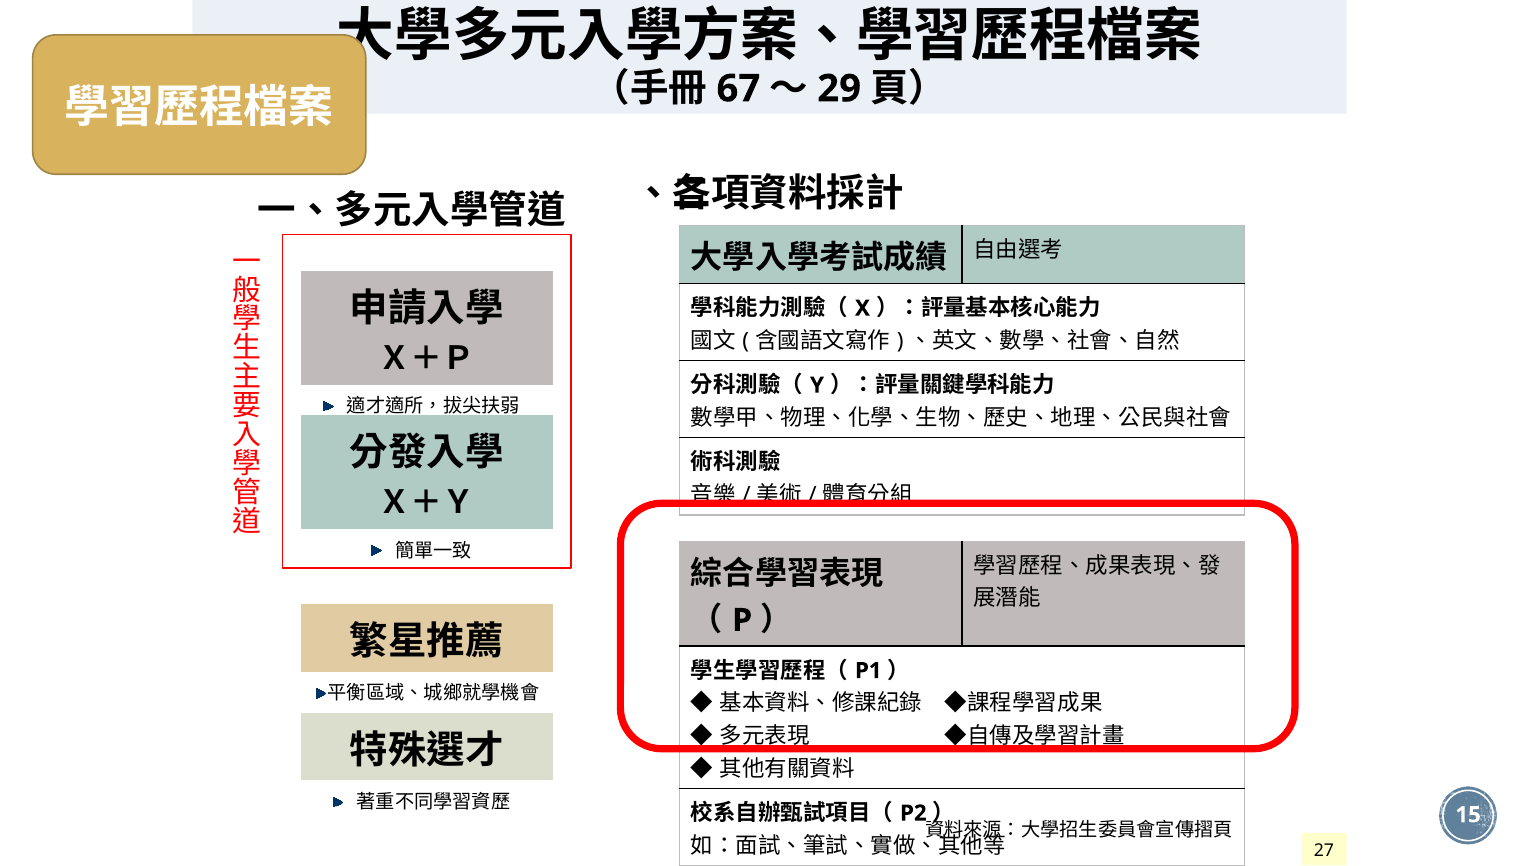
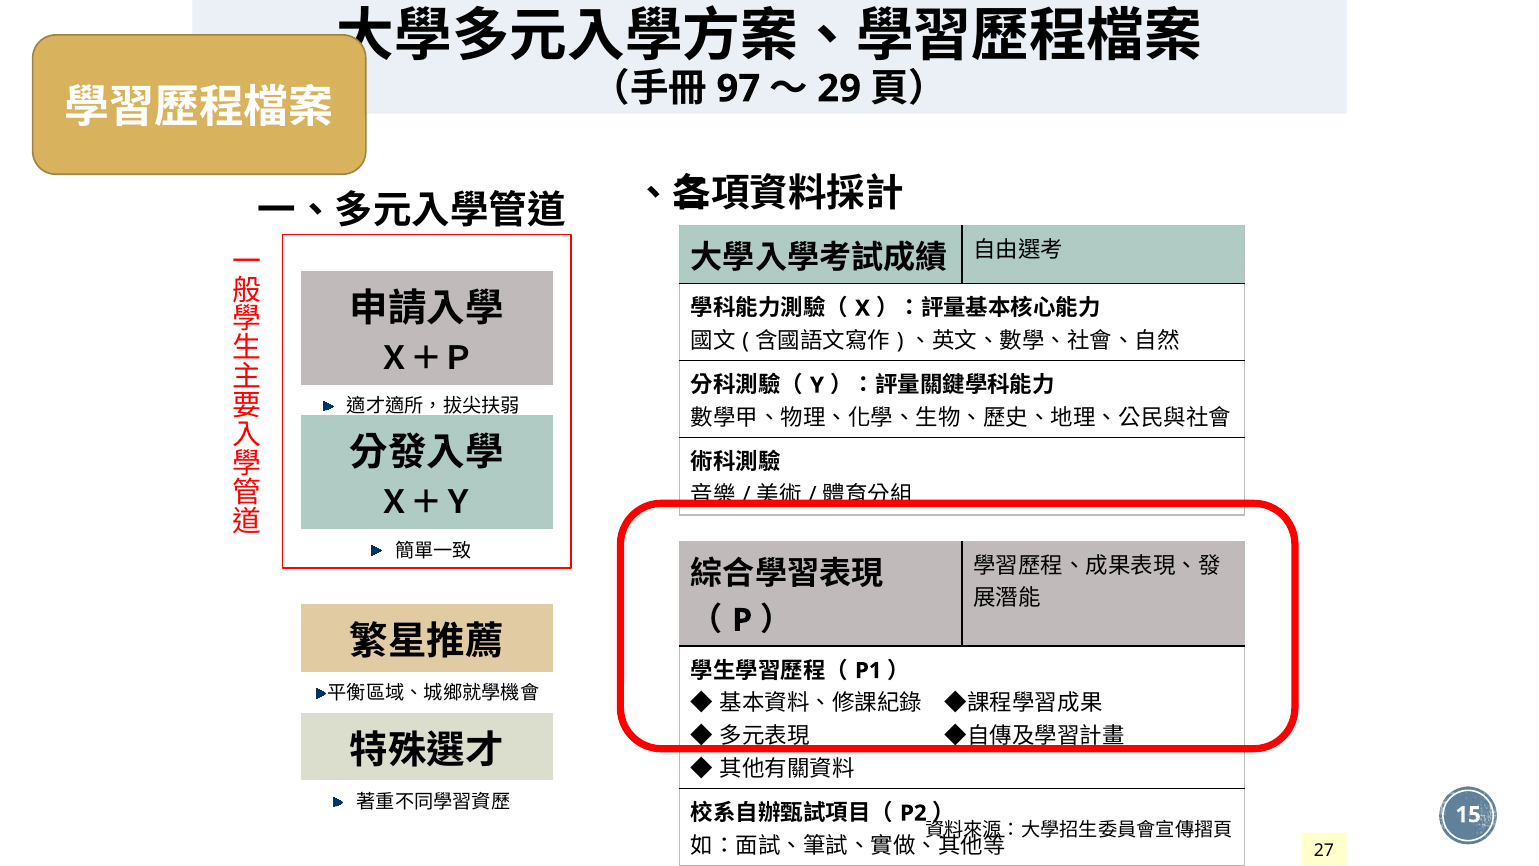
67: 67 -> 97 (738, 89)
